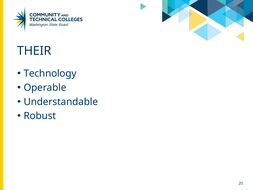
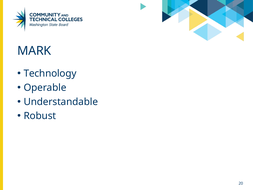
THEIR: THEIR -> MARK (34, 51)
